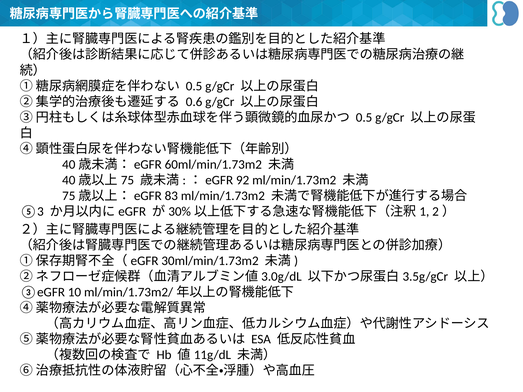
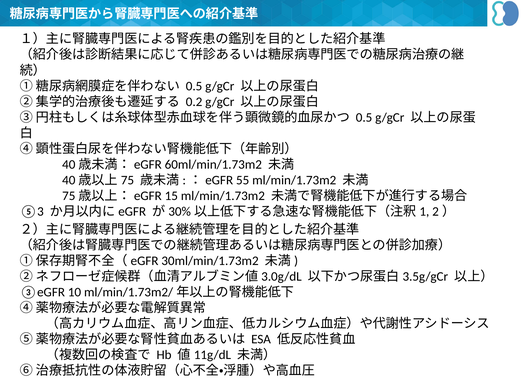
0.6: 0.6 -> 0.2 (194, 102)
92: 92 -> 55 (243, 180)
83: 83 -> 15 (171, 196)
